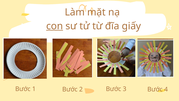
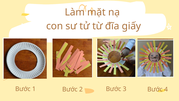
con underline: present -> none (55, 26)
